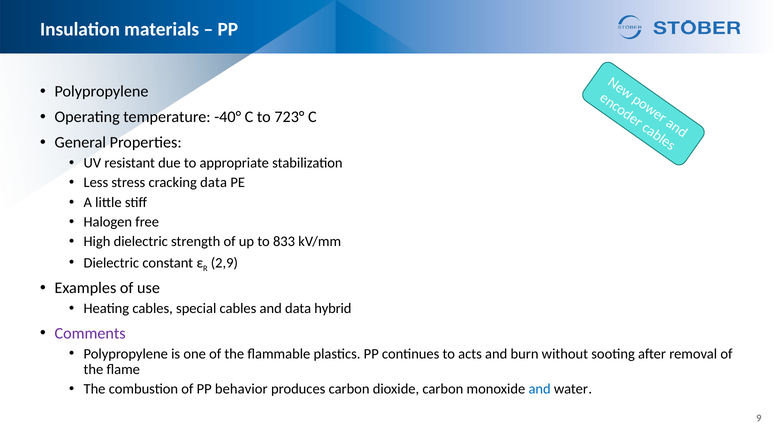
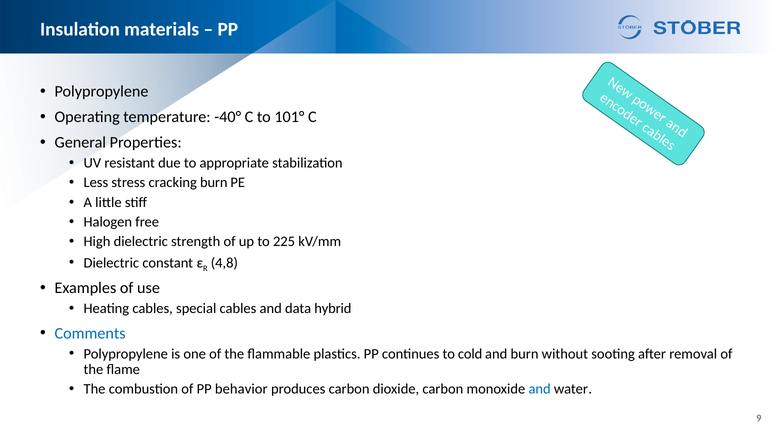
723°: 723° -> 101° (289, 117)
cracking data: data -> burn (214, 183)
833: 833 -> 225 (284, 242)
2,9: 2,9 -> 4,8 (224, 263)
Comments colour: purple -> blue (90, 333)
acts: acts -> cold (470, 354)
